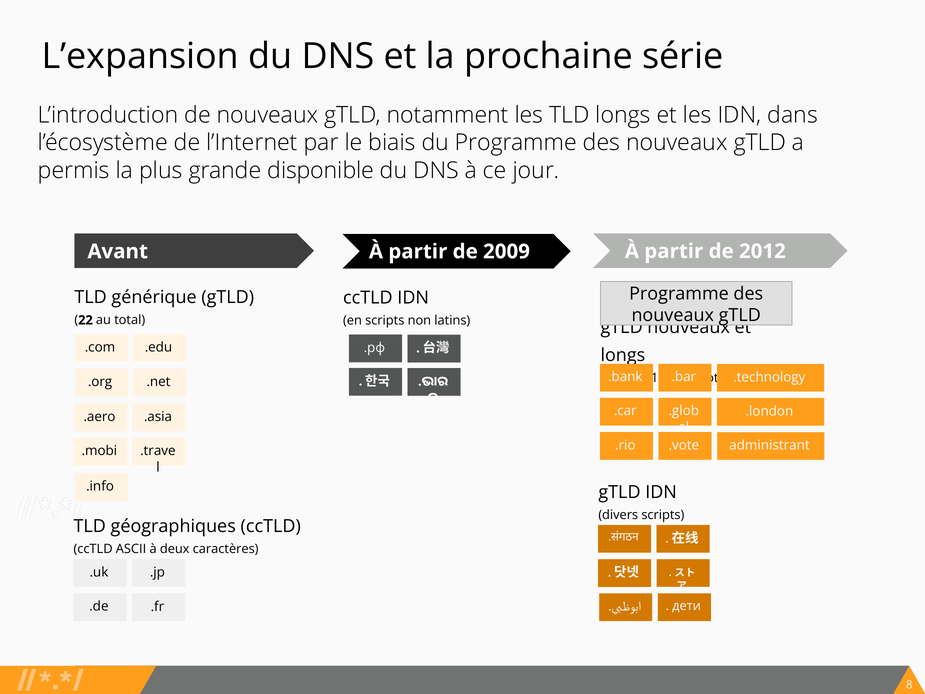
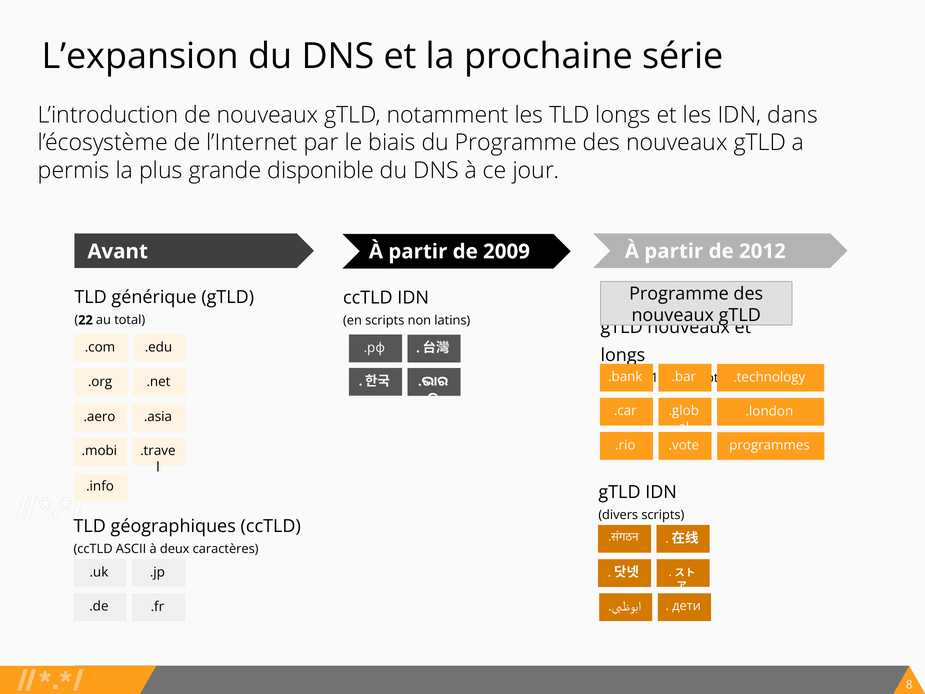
administrant: administrant -> programmes (769, 445)
